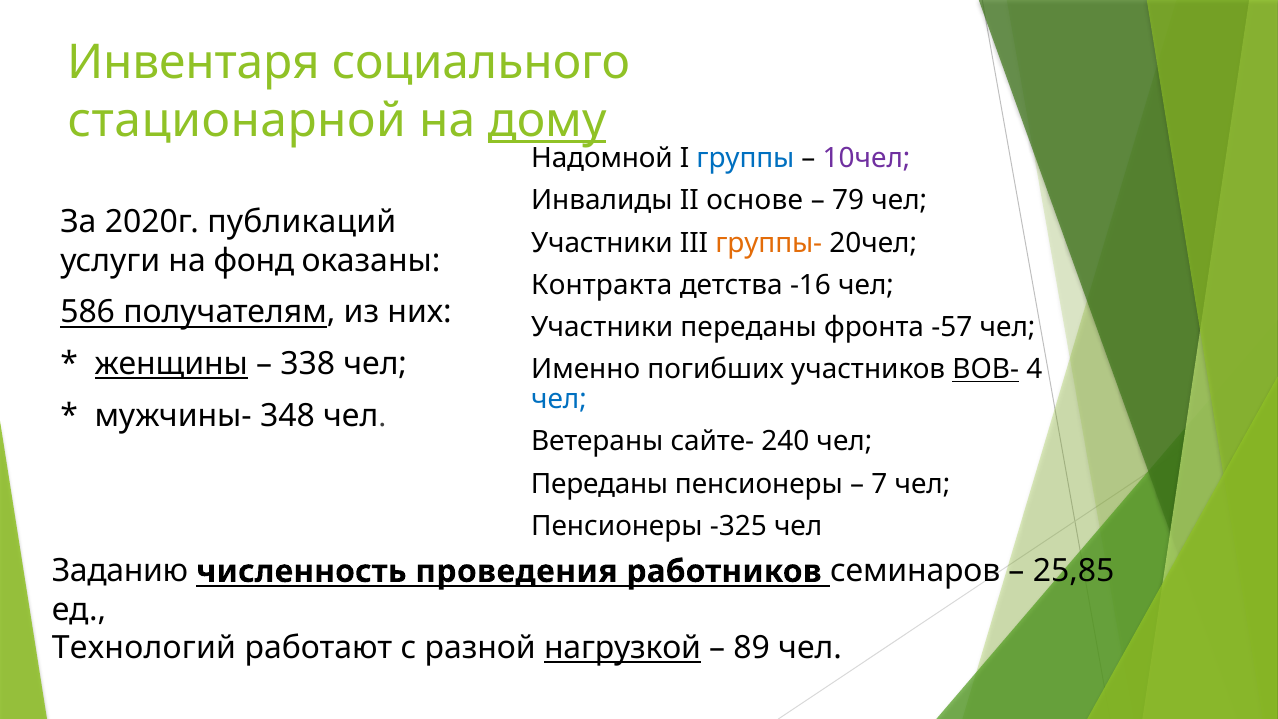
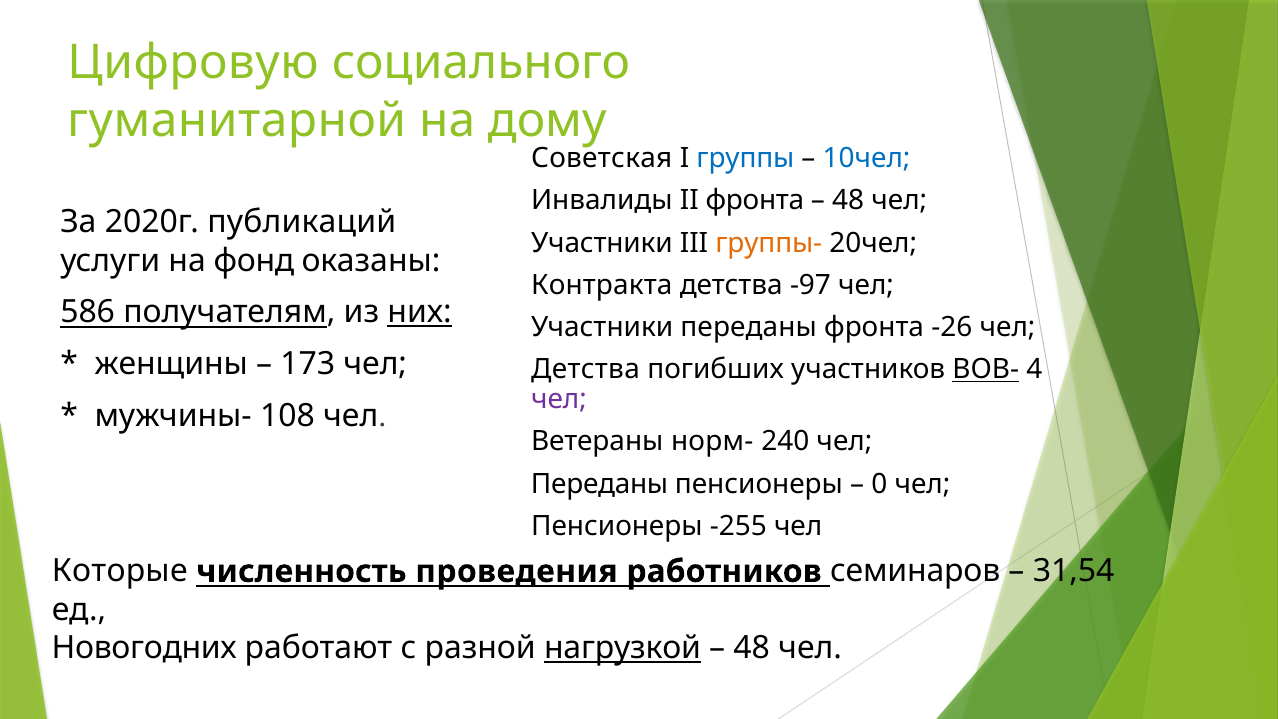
Инвентаря: Инвентаря -> Цифровую (193, 63)
стационарной: стационарной -> гуманитарной (237, 121)
дому underline: present -> none (547, 121)
Надомной: Надомной -> Советская (602, 159)
10чел colour: purple -> blue (867, 159)
II основе: основе -> фронта (755, 201)
79: 79 -> 48 (848, 201)
-16: -16 -> -97 (810, 285)
них underline: none -> present (420, 312)
-57: -57 -> -26 (952, 327)
женщины underline: present -> none (171, 364)
338: 338 -> 173 (308, 364)
Именно: Именно -> Детства (586, 369)
чел colour: blue -> purple (559, 399)
348: 348 -> 108 (287, 416)
сайте-: сайте- -> норм- (712, 442)
7: 7 -> 0 (879, 484)
-325: -325 -> -255 (738, 526)
Заданию: Заданию -> Которые (120, 571)
25,85: 25,85 -> 31,54 (1074, 571)
Технологий: Технологий -> Новогодних (144, 648)
89: 89 -> 48 (752, 648)
